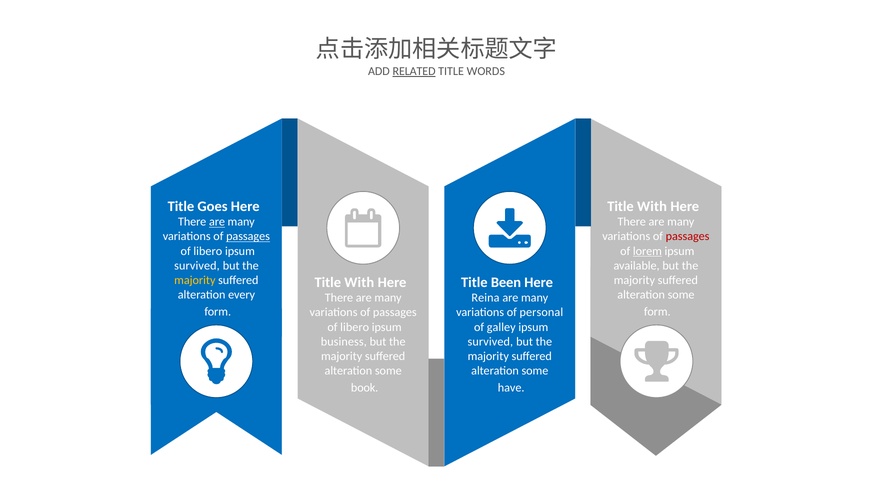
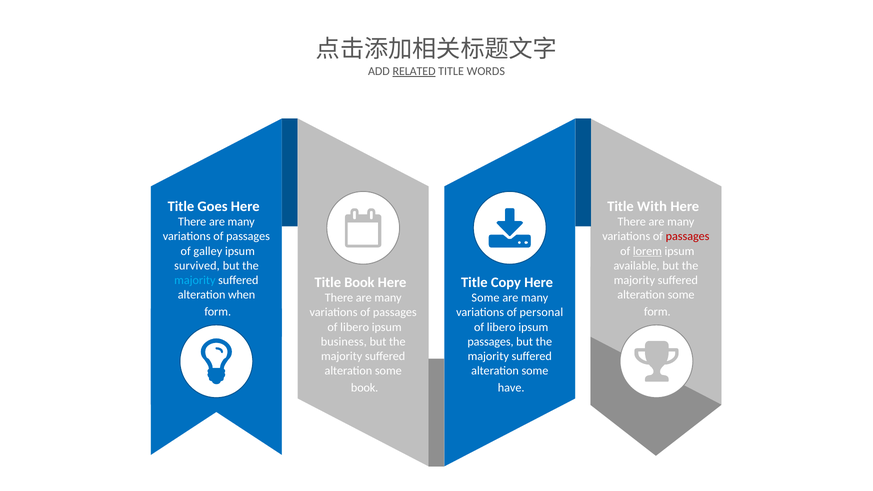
are underline: present -> none (217, 222)
passages underline: present -> none (248, 236)
libero: libero -> galley (208, 251)
majority colour: yellow -> light blue (195, 280)
With: With -> Book (359, 282)
Been: Been -> Copy (506, 282)
every: every -> when (242, 295)
Reina: Reina -> Some (485, 298)
galley: galley -> libero (501, 327)
survived: survived -> passages (490, 342)
